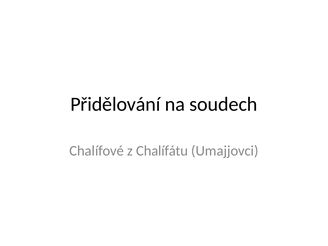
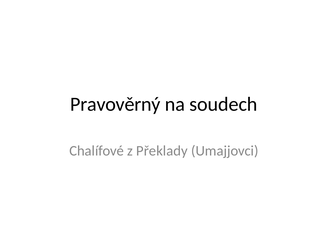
Přidělování: Přidělování -> Pravověrný (115, 104)
Chalífátu: Chalífátu -> Překlady (162, 151)
